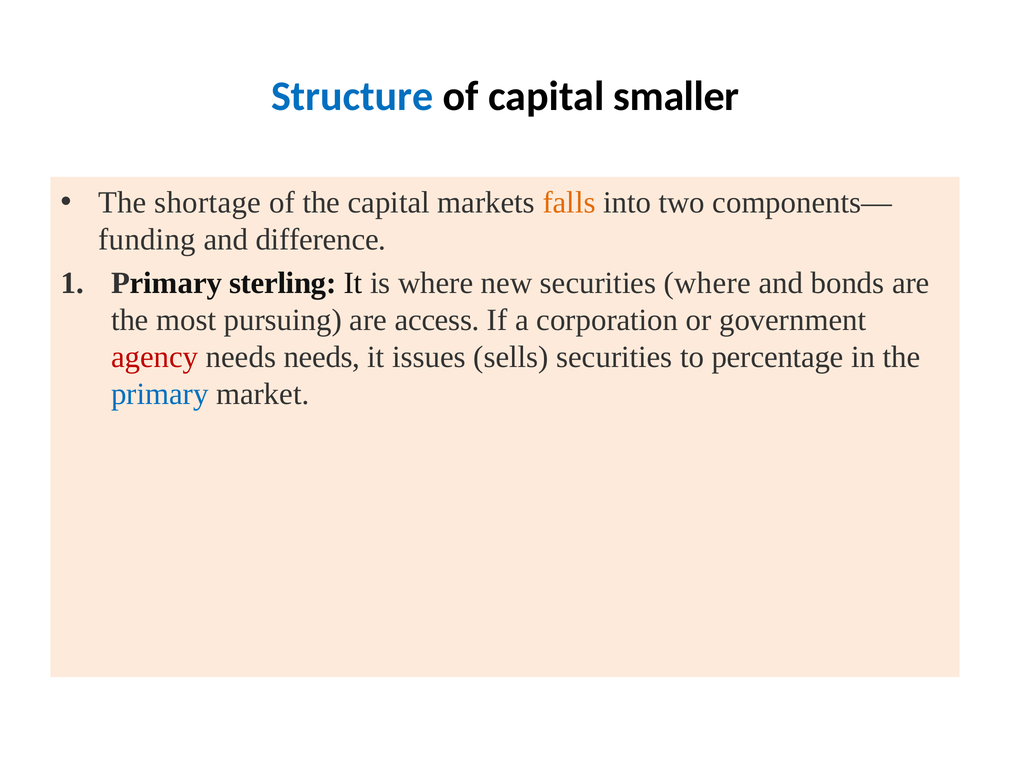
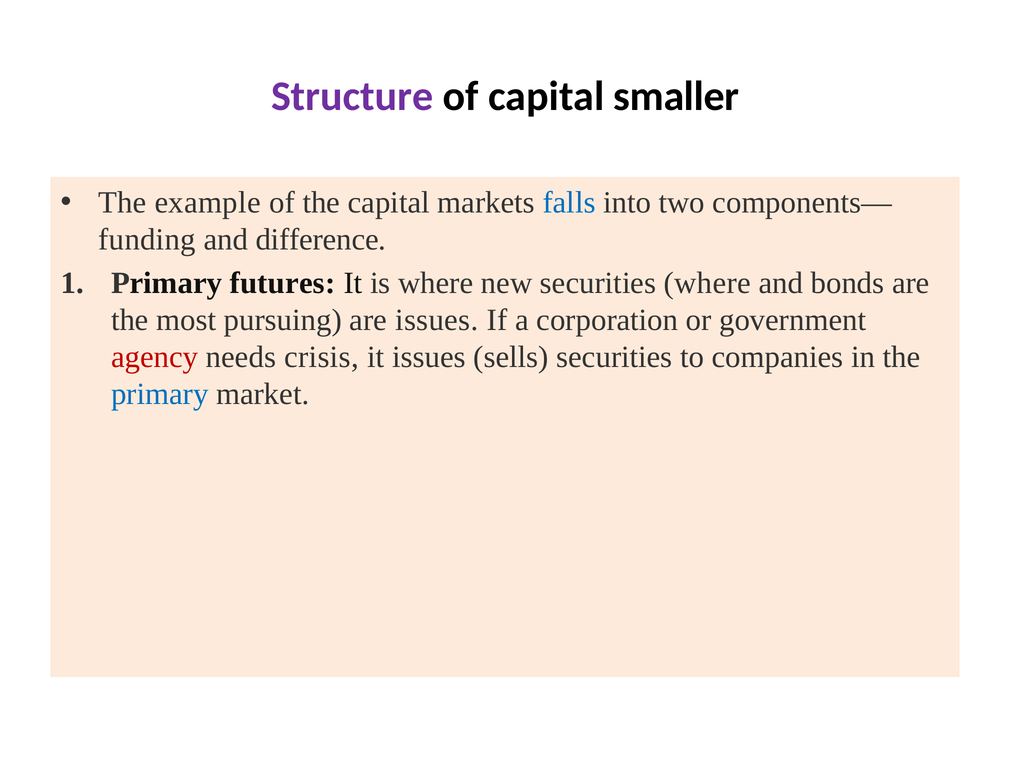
Structure colour: blue -> purple (352, 96)
shortage: shortage -> example (208, 202)
falls colour: orange -> blue (569, 202)
sterling: sterling -> futures (283, 283)
are access: access -> issues (437, 320)
needs needs: needs -> crisis (322, 357)
percentage: percentage -> companies (778, 357)
